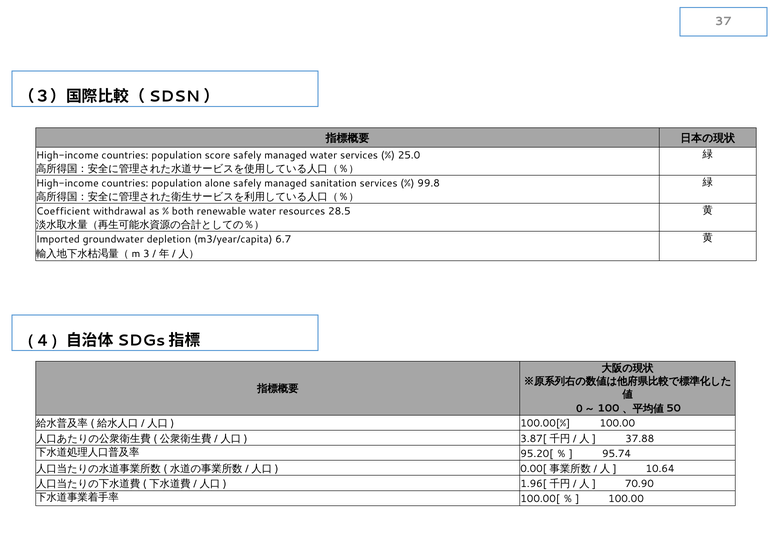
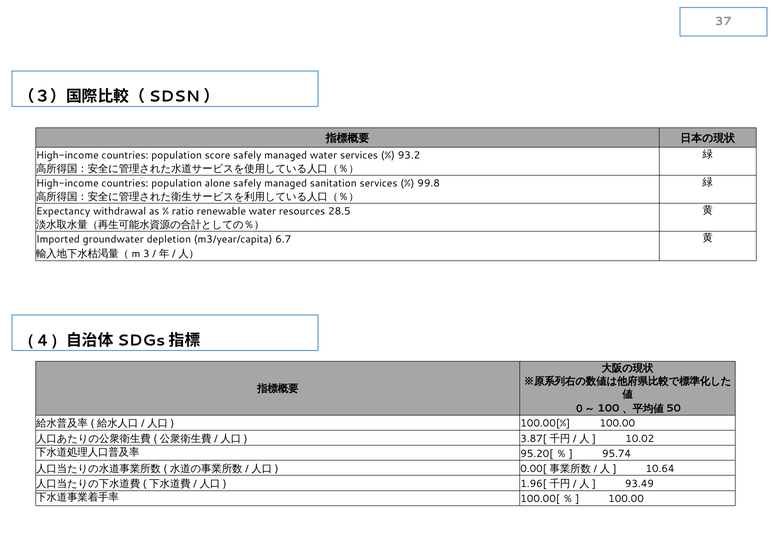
25.0: 25.0 -> 93.2 (409, 155)
Coefficient: Coefficient -> Expectancy (63, 211)
both: both -> ratio (183, 211)
37.88: 37.88 -> 10.02 (640, 438)
70.90: 70.90 -> 93.49 (639, 484)
